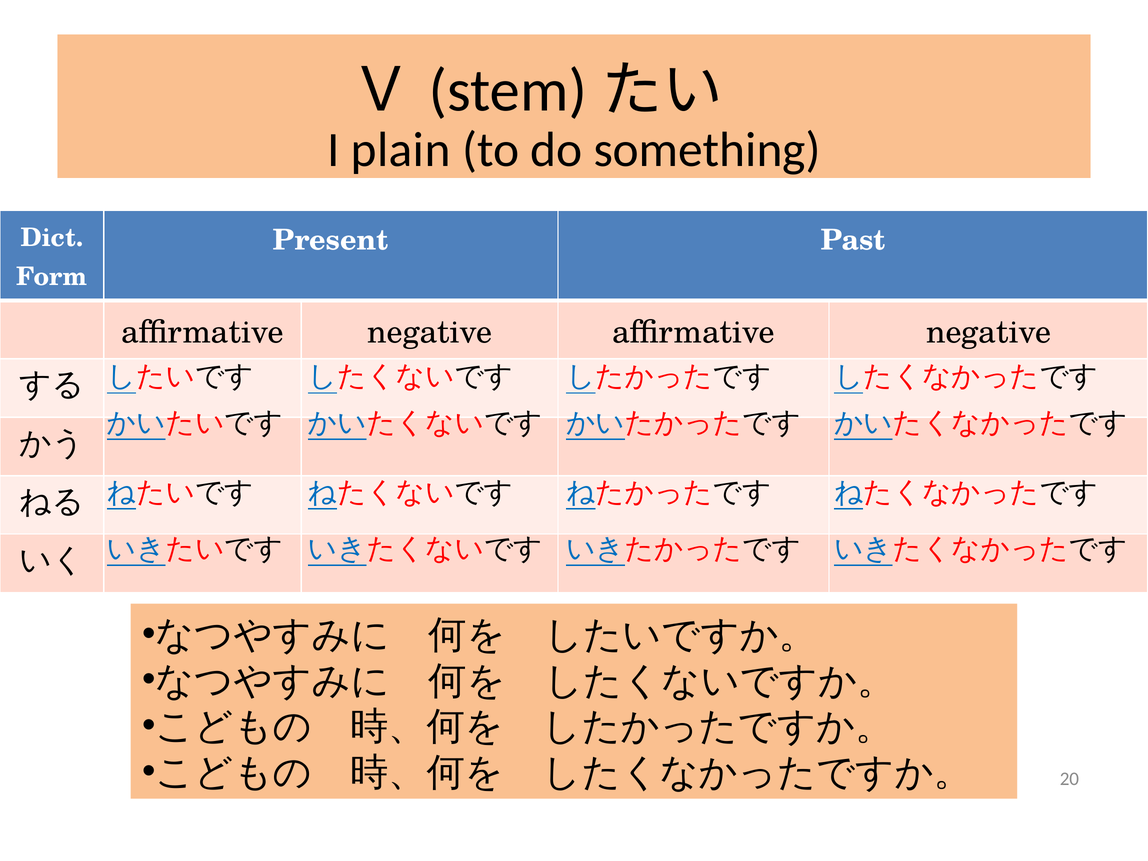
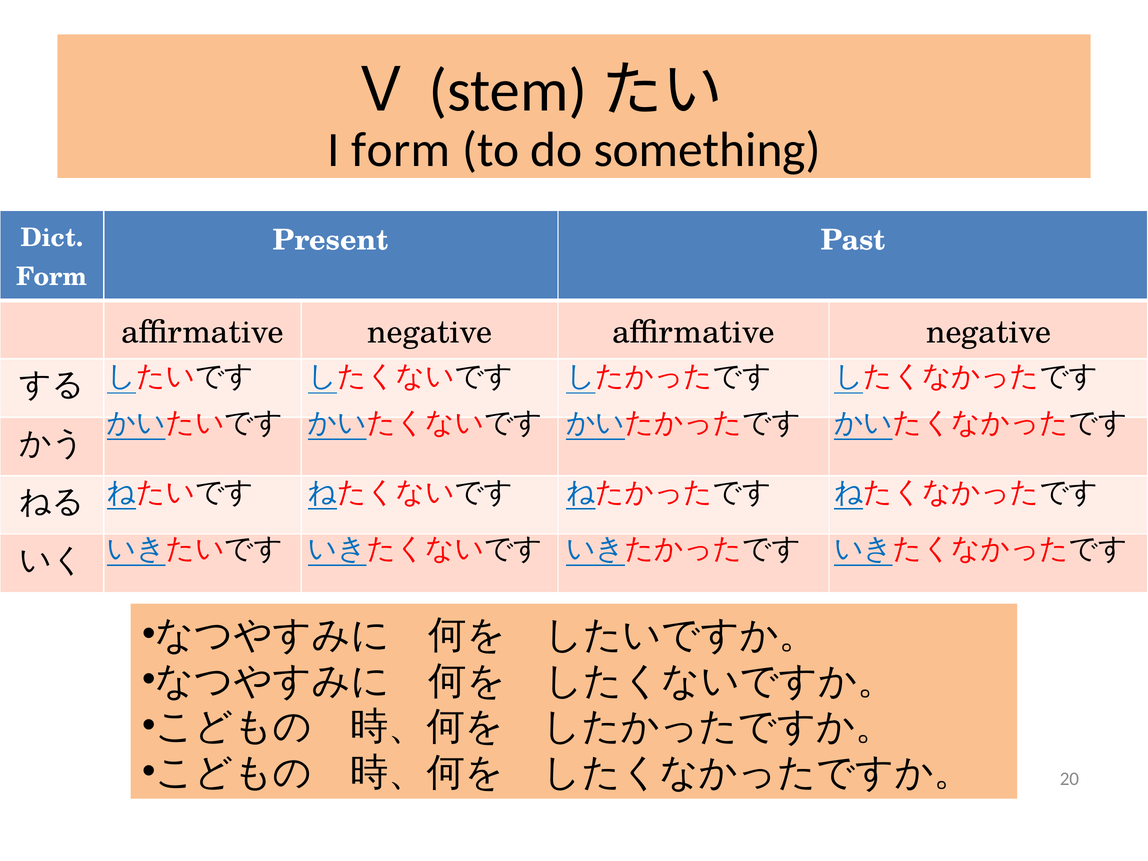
I plain: plain -> form (401, 150)
